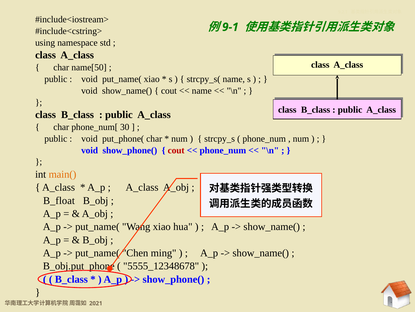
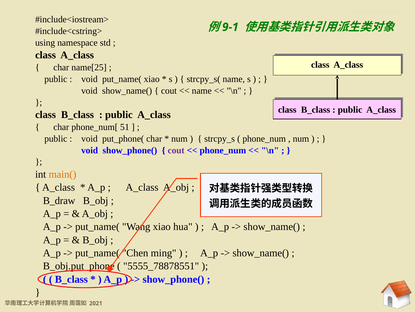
name[50: name[50 -> name[25 (89, 67)
30: 30 -> 51 (125, 127)
cout colour: red -> purple (176, 150)
B_float: B_float -> B_draw (59, 200)
5555_12348678: 5555_12348678 -> 5555_78878551 (161, 266)
